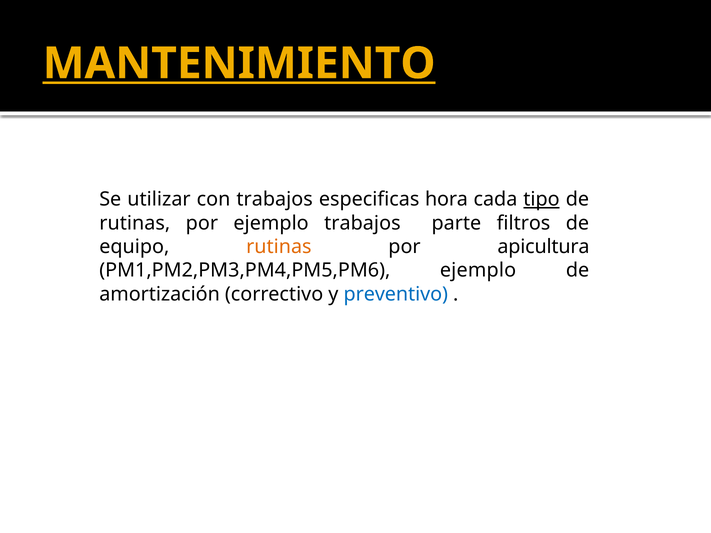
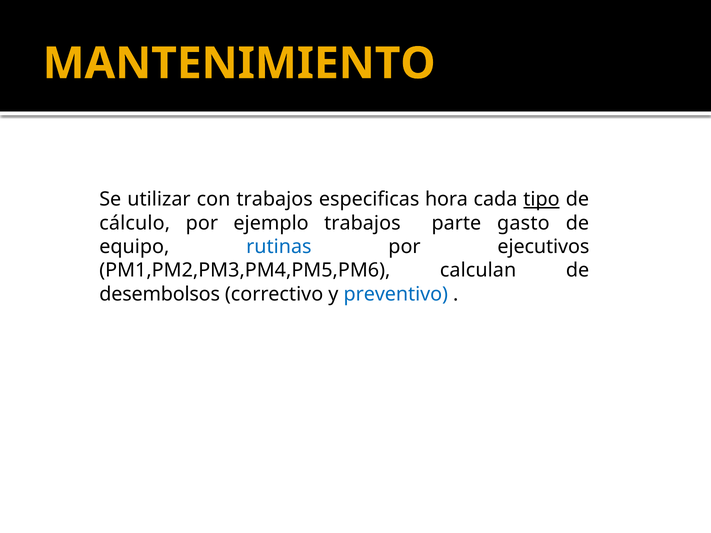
MANTENIMIENTO underline: present -> none (239, 64)
rutinas: rutinas -> cálculo (135, 223)
filtros: filtros -> gasto (523, 223)
rutinas colour: orange -> blue (279, 247)
apicultura: apicultura -> ejecutivos (543, 247)
PM1,PM2,PM3,PM4,PM5,PM6 ejemplo: ejemplo -> calculan (478, 271)
amortización: amortización -> desembolsos (160, 294)
